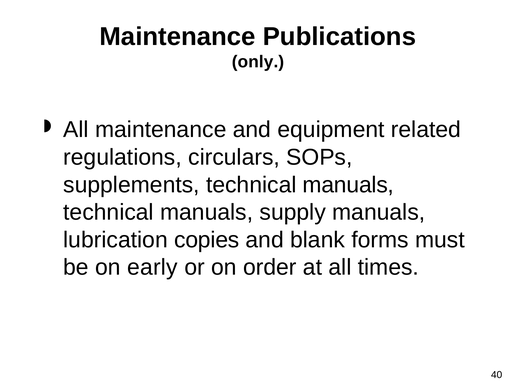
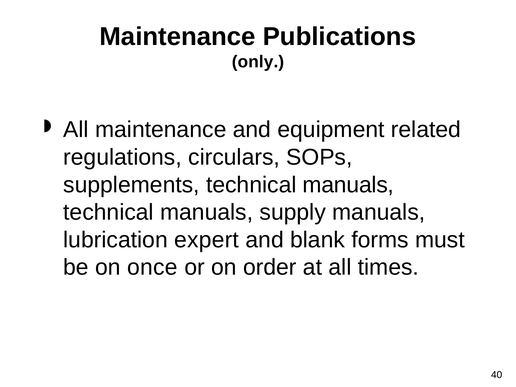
copies: copies -> expert (207, 240)
early: early -> once (152, 267)
